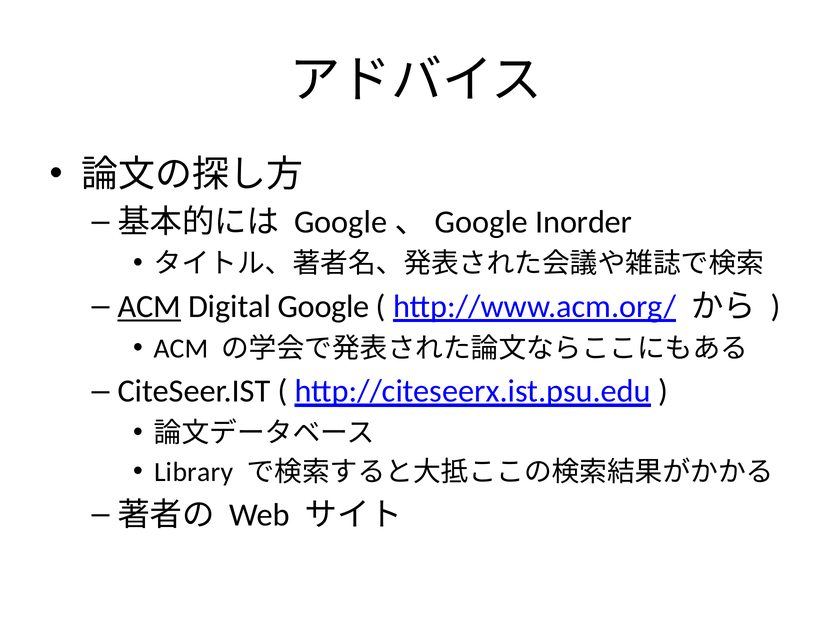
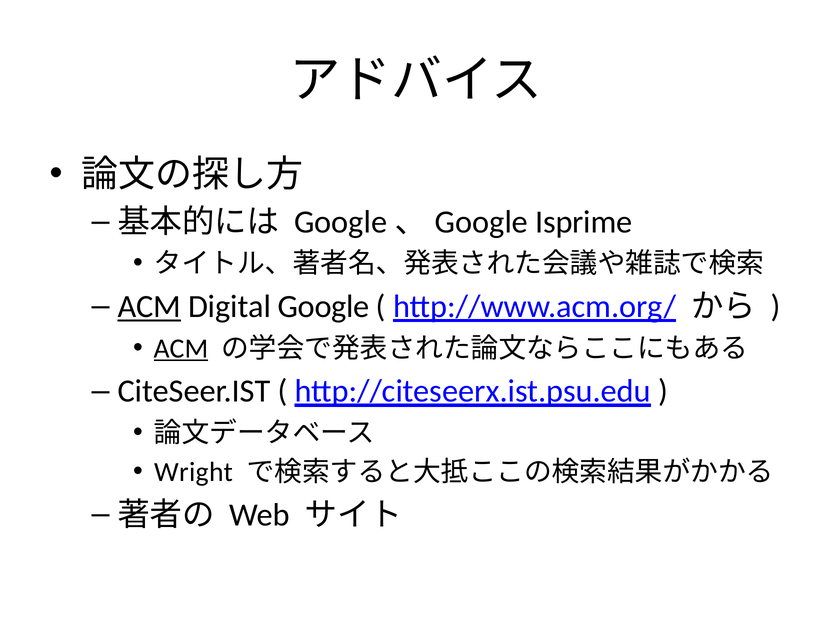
Inorder: Inorder -> Isprime (584, 222)
ACM underline: none -> present (181, 348)
Library: Library -> Wright (194, 472)
